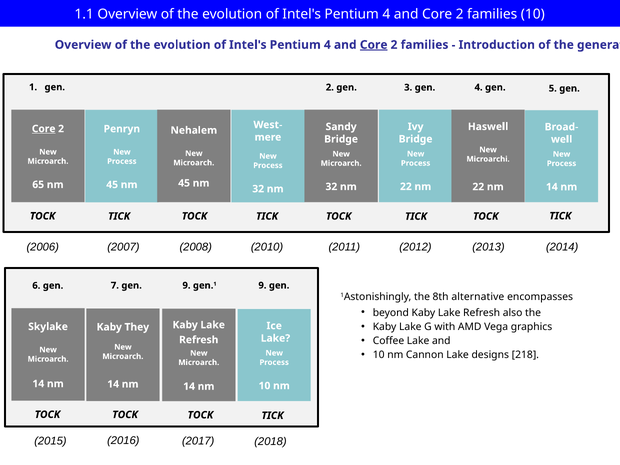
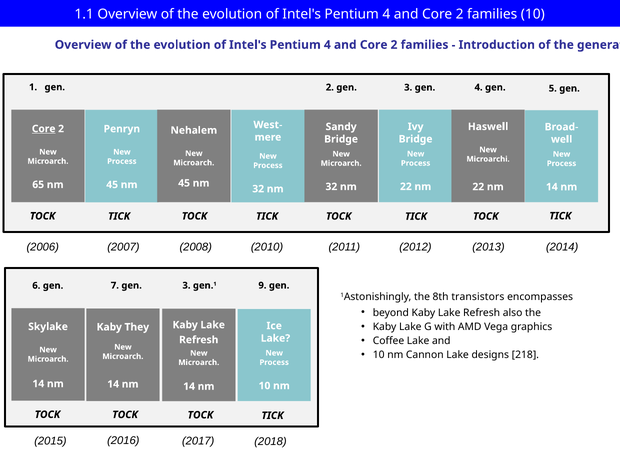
Core underline: present -> none (374, 45)
7 gen 9: 9 -> 3 (186, 285)
alternative: alternative -> transistors (478, 297)
